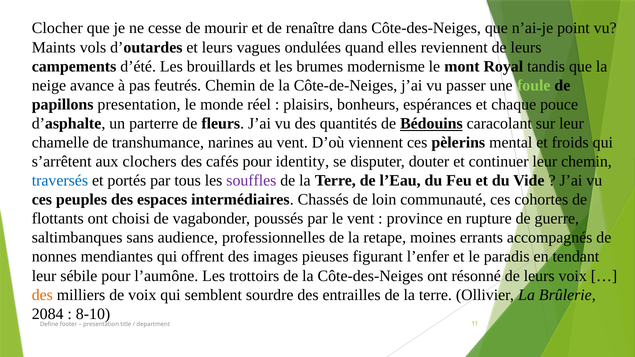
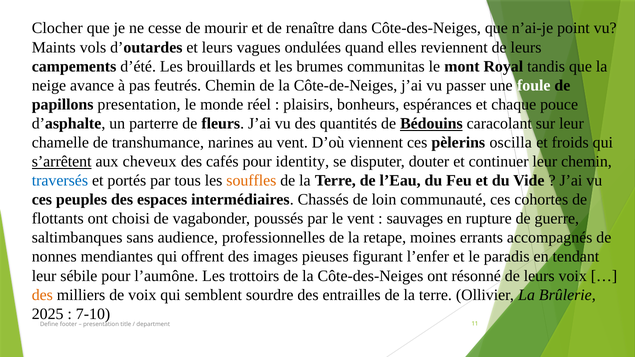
modernisme: modernisme -> communitas (386, 66)
foule colour: light green -> white (534, 85)
mental: mental -> oscilla (511, 143)
s’arrêtent underline: none -> present (62, 162)
clochers: clochers -> cheveux (150, 162)
souffles colour: purple -> orange (251, 181)
province: province -> sauvages (415, 219)
2084: 2084 -> 2025 (48, 314)
8-10: 8-10 -> 7-10 (93, 314)
